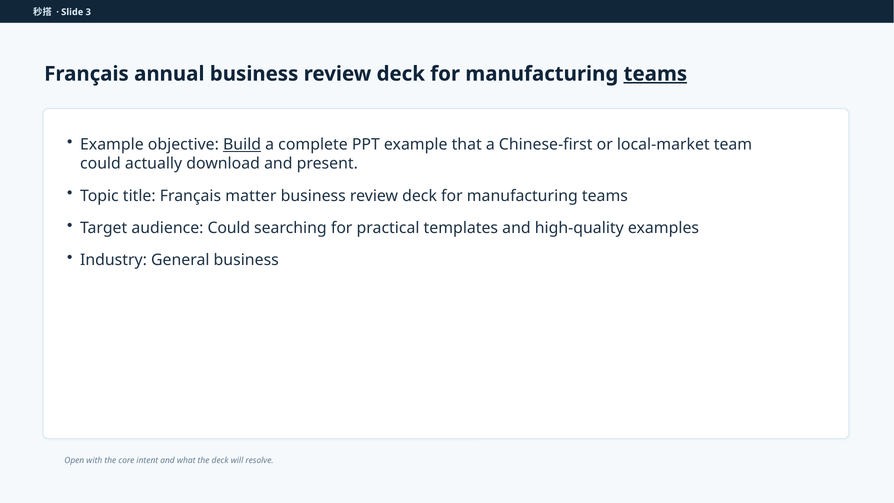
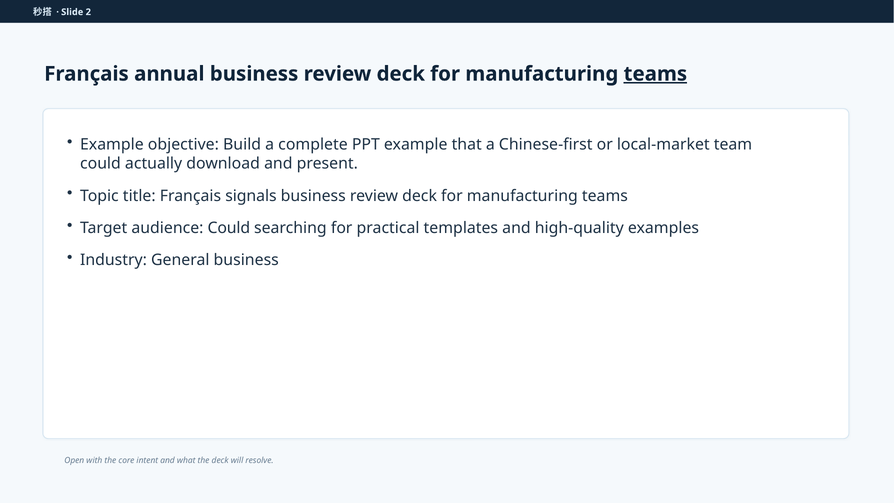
3: 3 -> 2 (88, 12)
Build underline: present -> none (242, 145)
matter: matter -> signals (251, 196)
